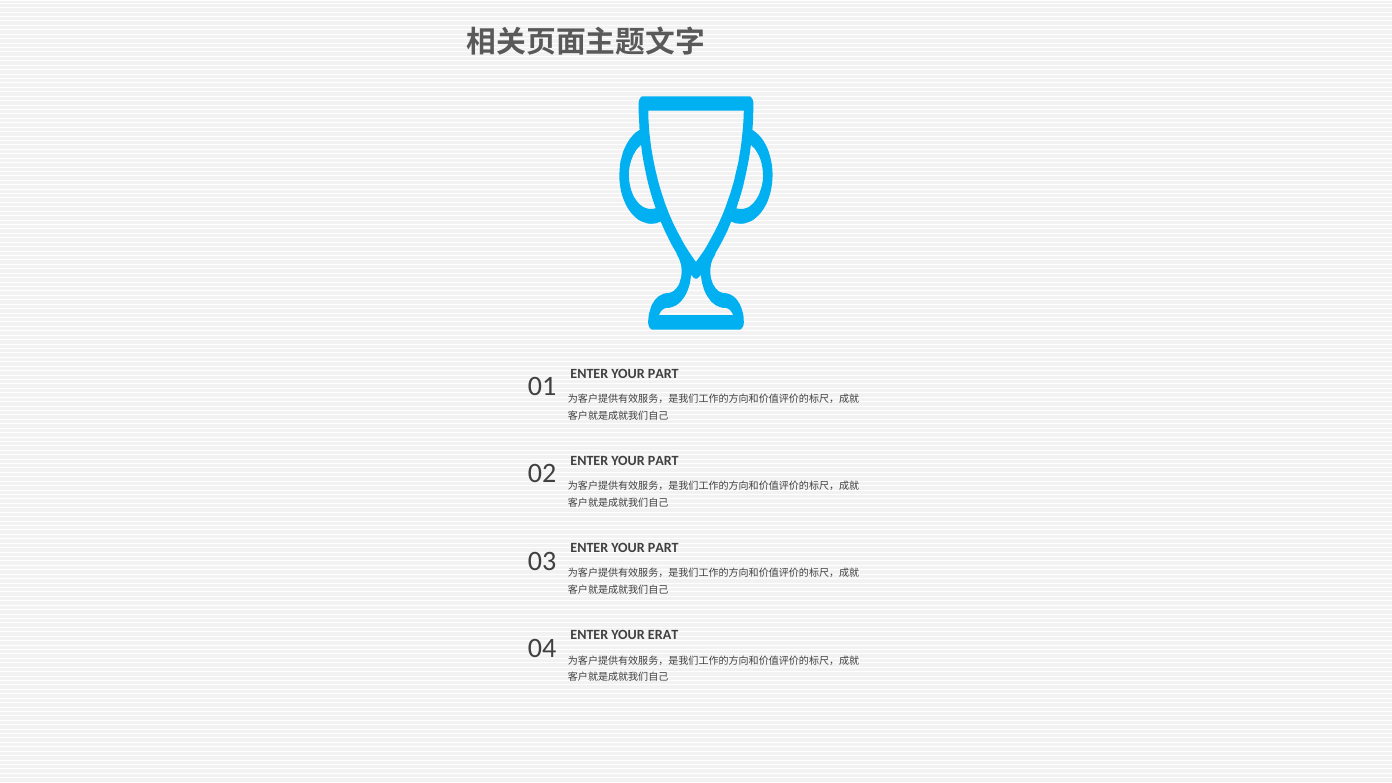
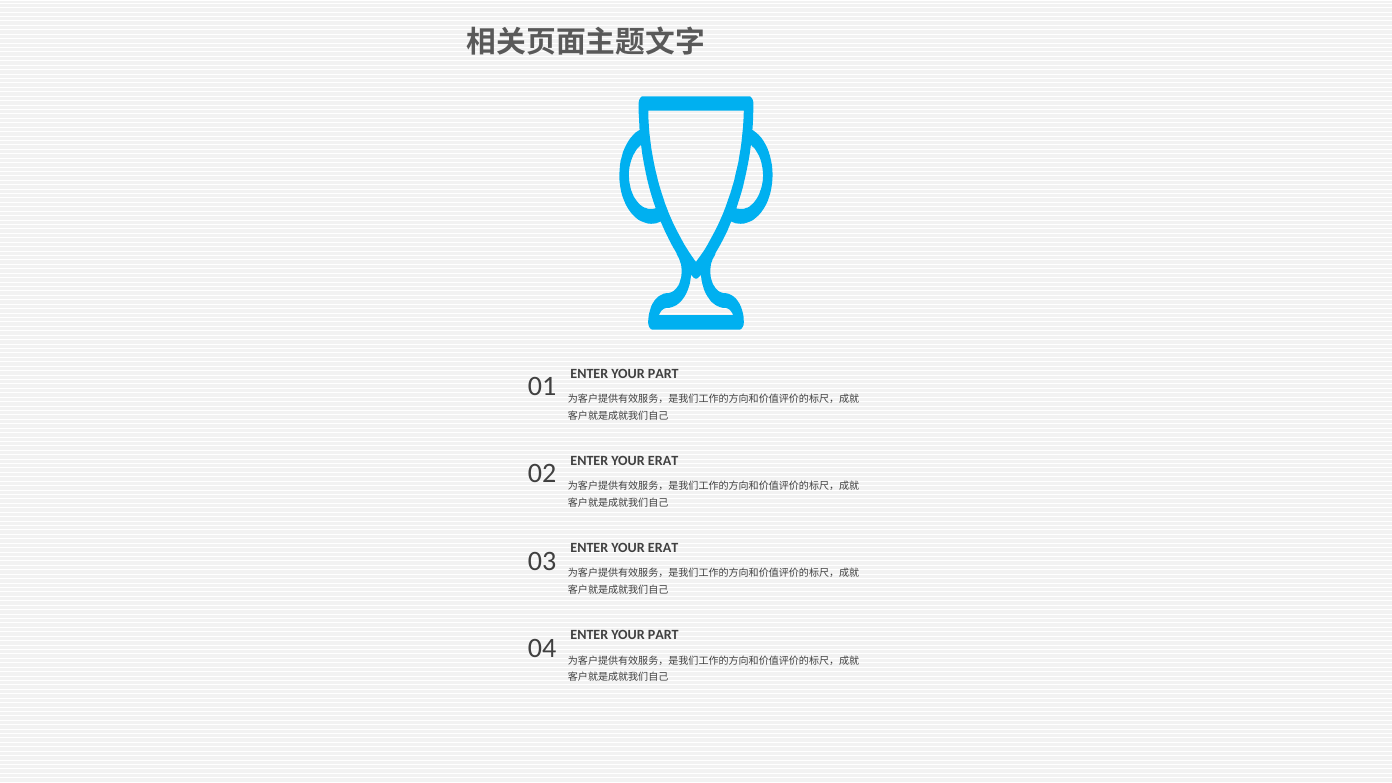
PART: PART -> ERAT (663, 461)
PART: PART -> ERAT (663, 548)
ERAT: ERAT -> PART (663, 635)
